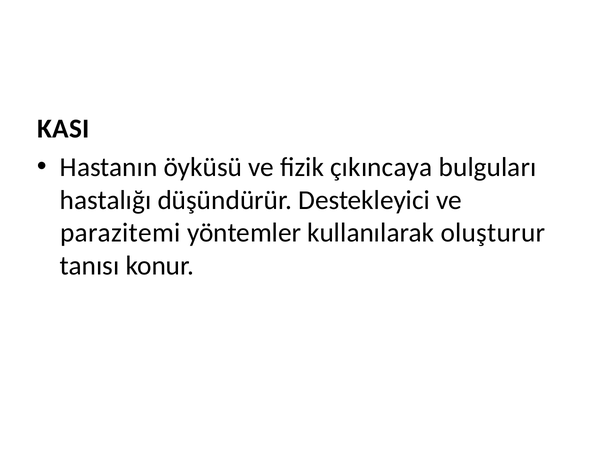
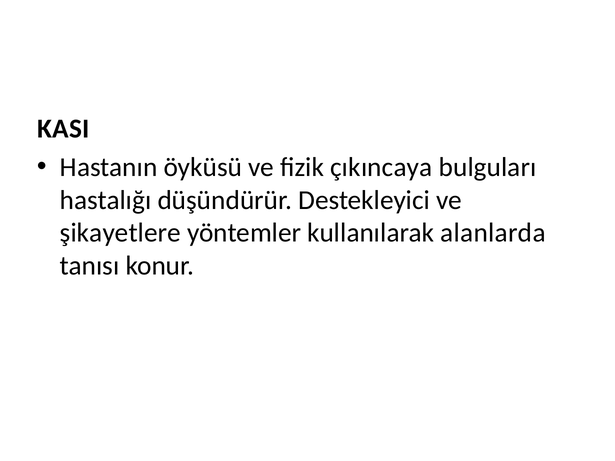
parazitemi: parazitemi -> şikayetlere (120, 233)
oluşturur: oluşturur -> alanlarda (493, 233)
